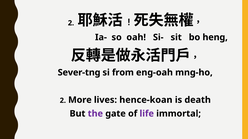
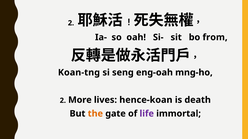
heng: heng -> from (215, 37)
Sever-tng: Sever-tng -> Koan-tng (79, 73)
from: from -> seng (123, 73)
the colour: purple -> orange (95, 114)
